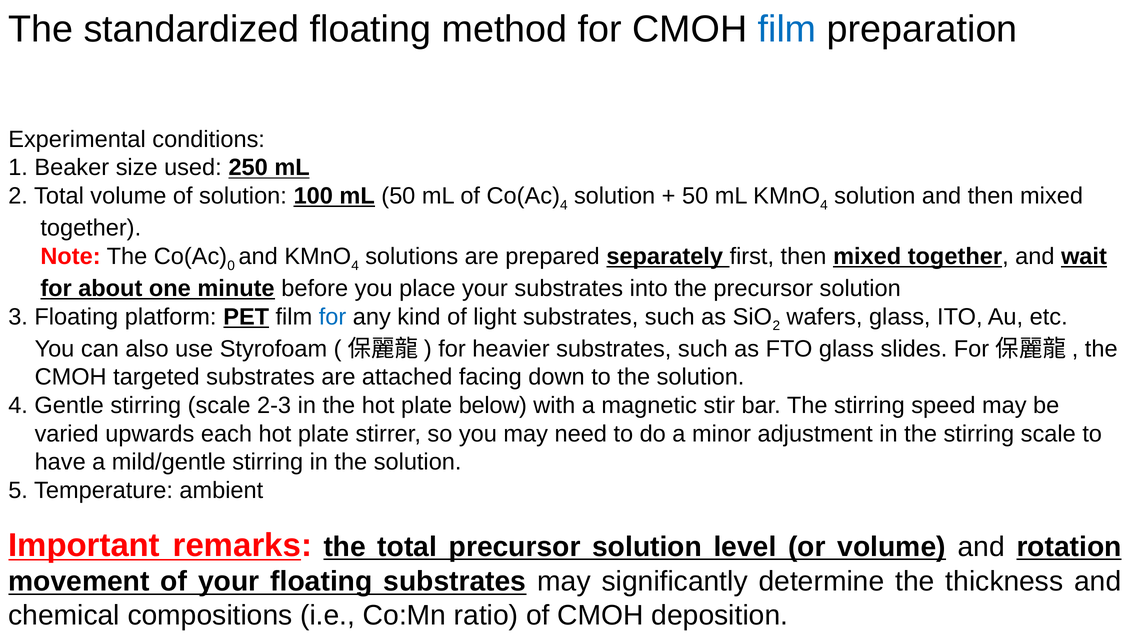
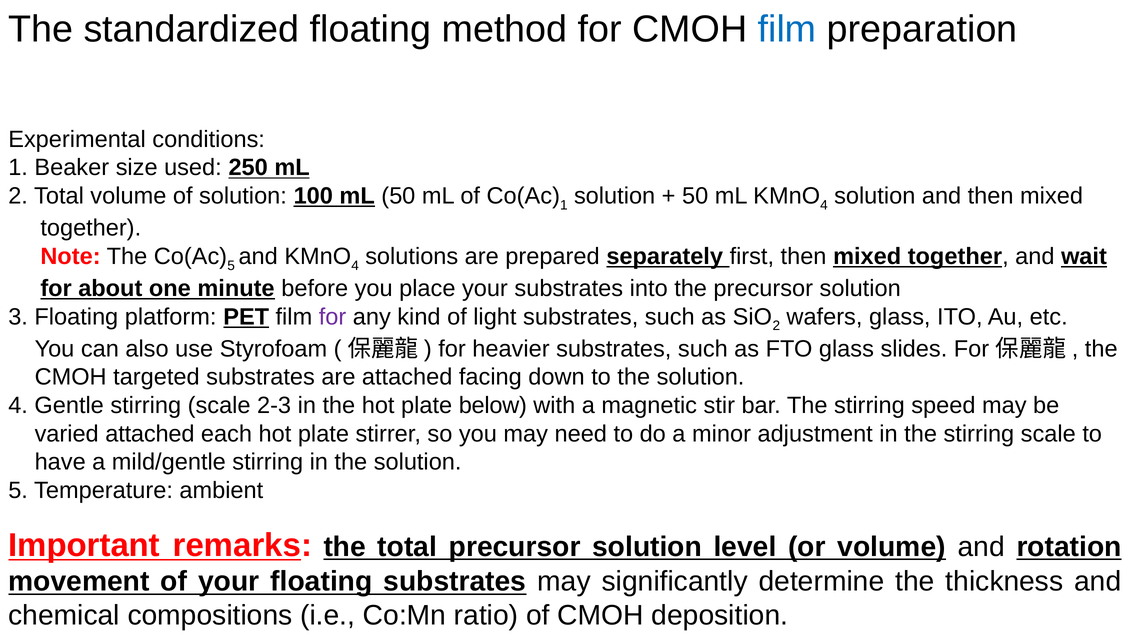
4: 4 -> 1 (564, 205)
0: 0 -> 5 (231, 265)
for colour: blue -> purple (333, 317)
varied upwards: upwards -> attached (150, 433)
